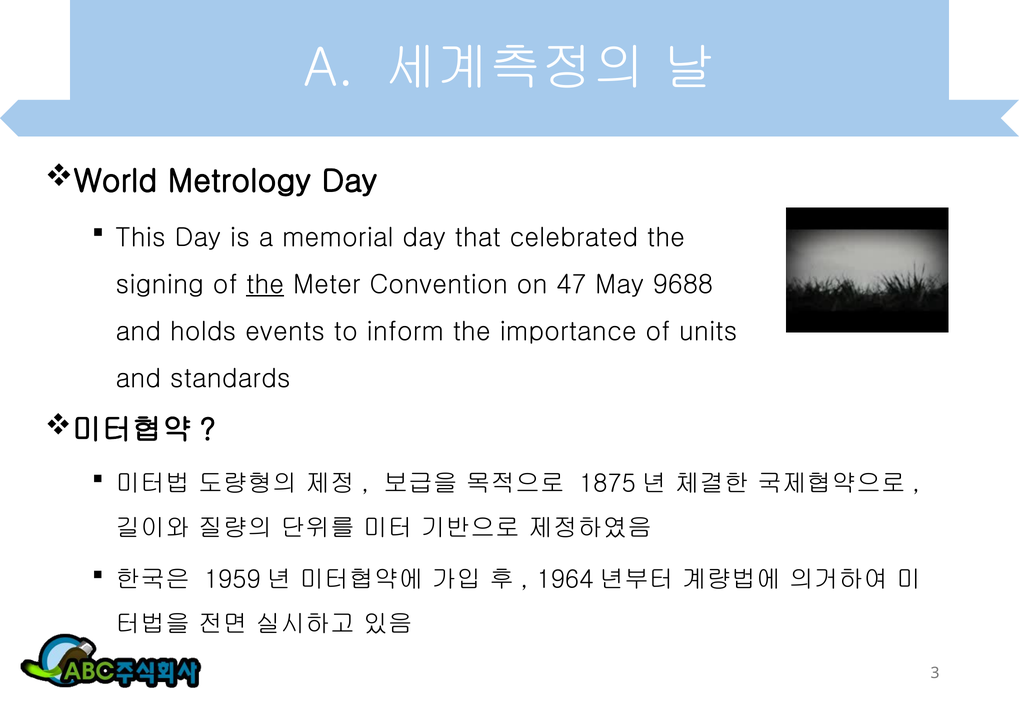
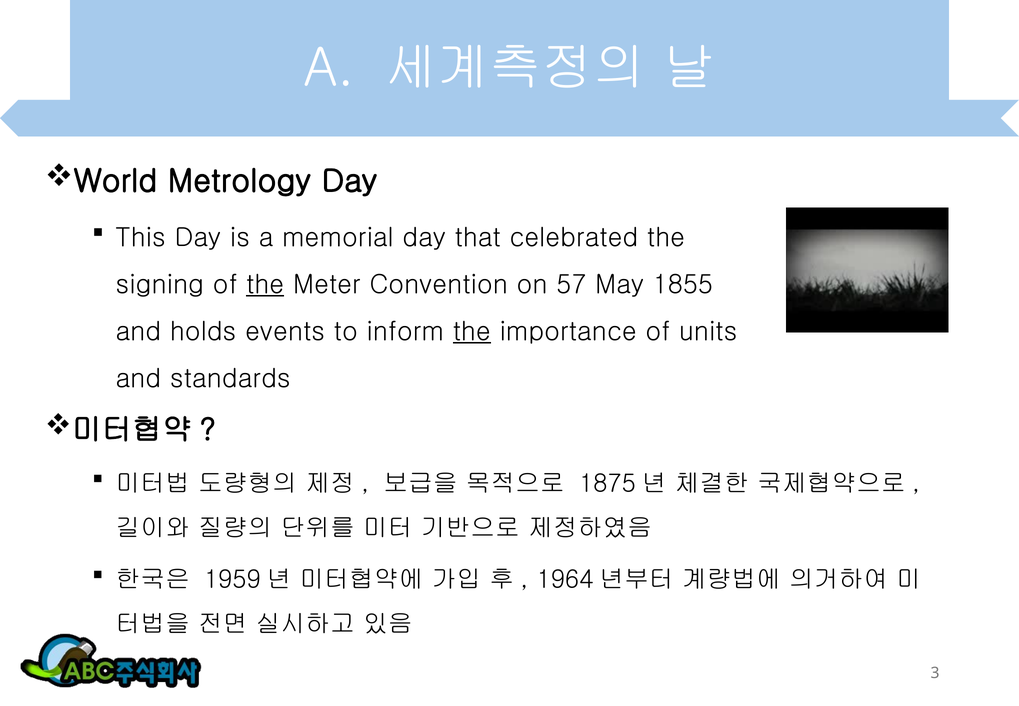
47: 47 -> 57 (571, 284)
9688: 9688 -> 1855 (683, 284)
the underline: none -> present (472, 331)
